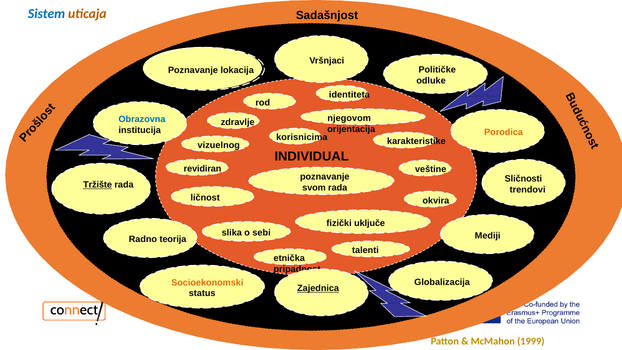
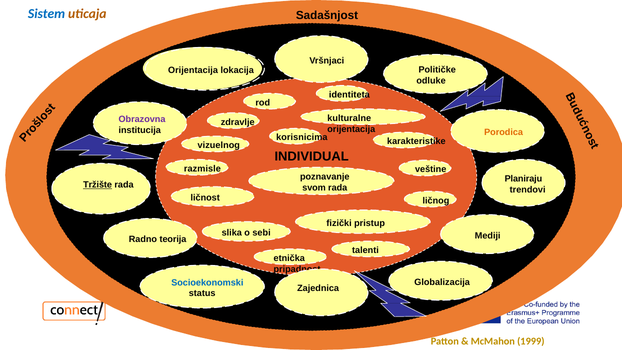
Poznavanje: Poznavanje -> Orijentacija (193, 70)
Obrazovna colour: blue -> purple (142, 119)
njegovom: njegovom -> kulturalne (349, 118)
revidiran: revidiran -> razmisle (202, 169)
Sličnosti: Sličnosti -> Planiraju (523, 179)
okvira: okvira -> ličnog (436, 200)
uključe: uključe -> pristup (370, 223)
Socioekonomski colour: orange -> blue (207, 283)
Zajednica underline: present -> none (318, 288)
